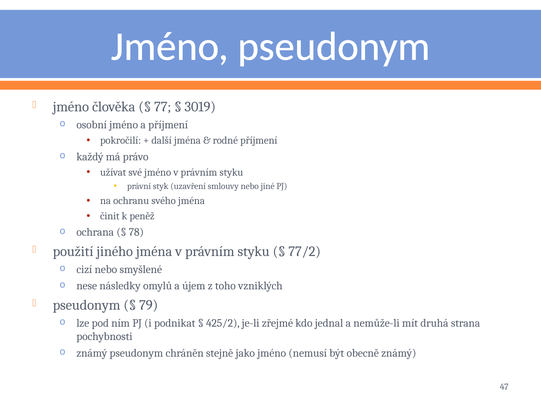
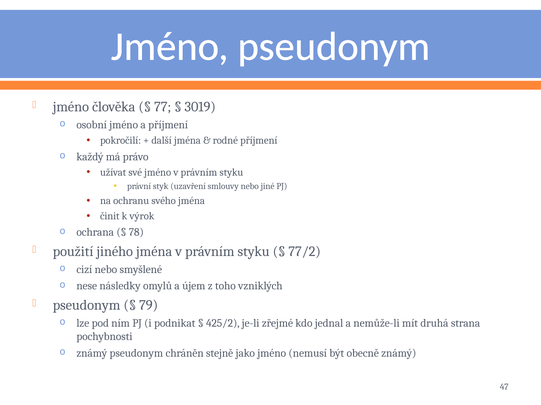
peněž: peněž -> výrok (142, 217)
